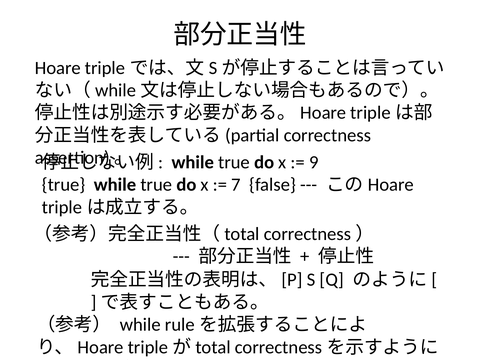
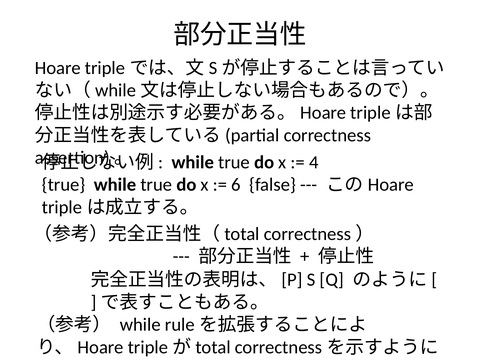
9: 9 -> 4 (314, 162)
7: 7 -> 6 (236, 185)
